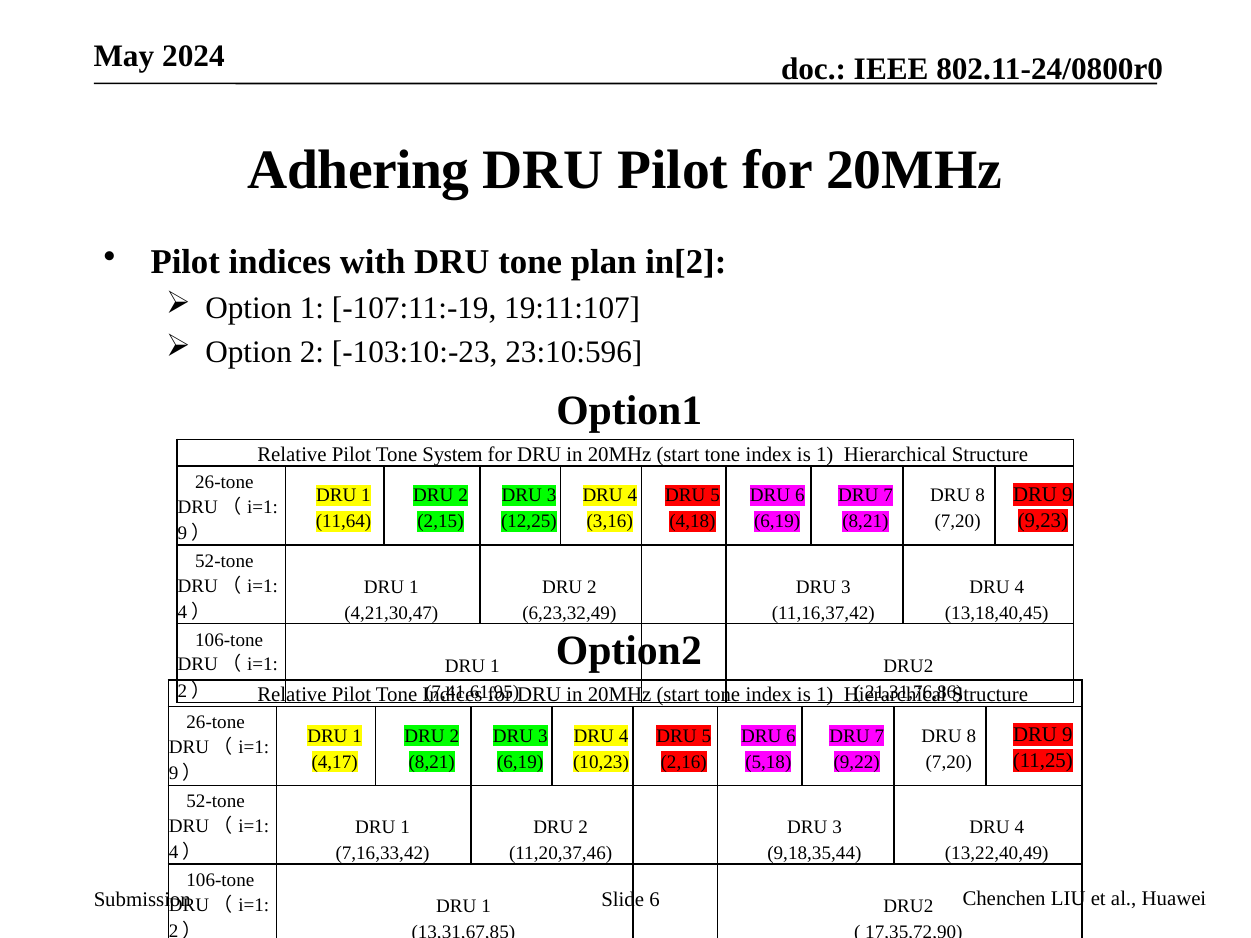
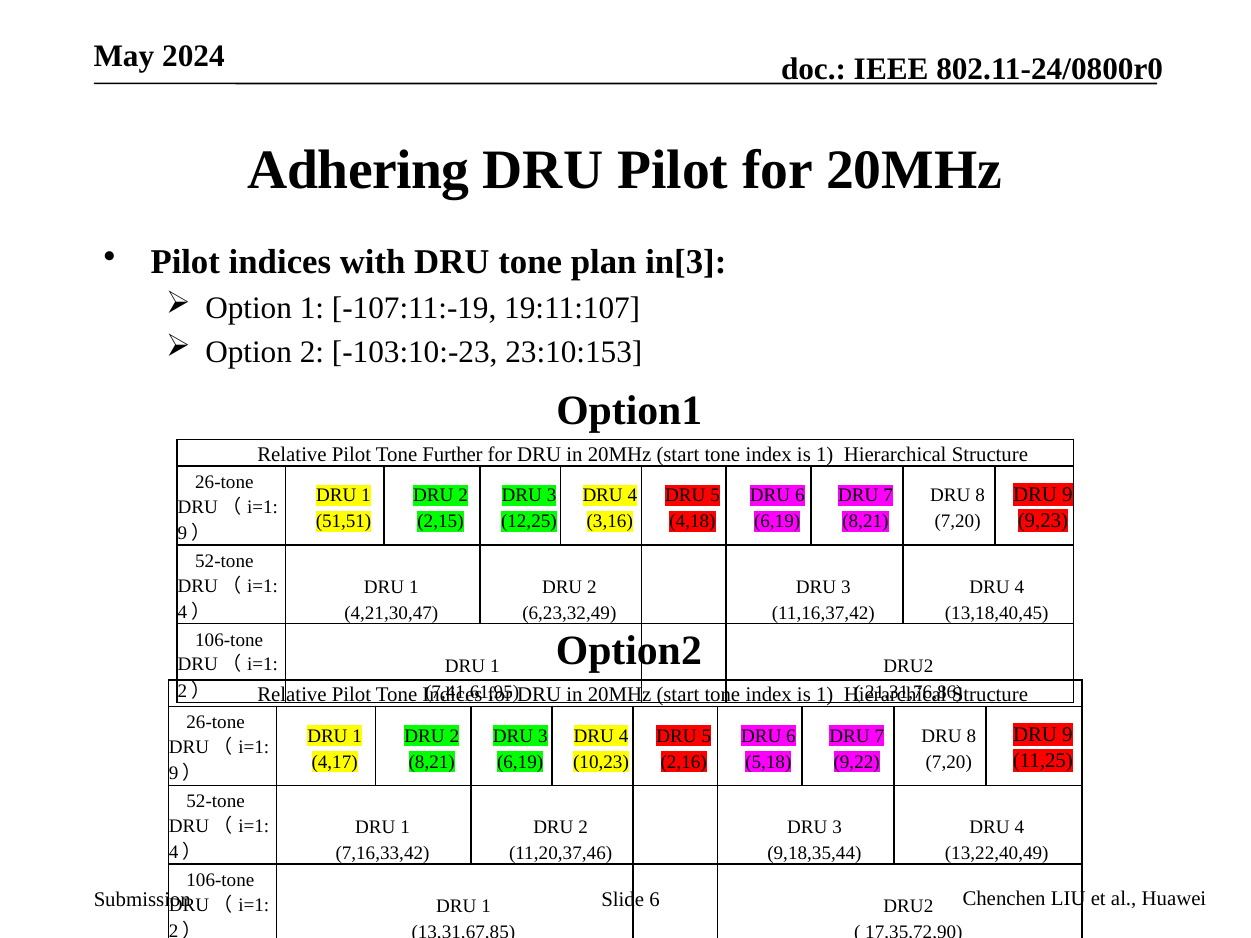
in[2: in[2 -> in[3 (686, 262)
23:10:596: 23:10:596 -> 23:10:153 (574, 352)
System: System -> Further (453, 455)
11,64: 11,64 -> 51,51 (344, 522)
